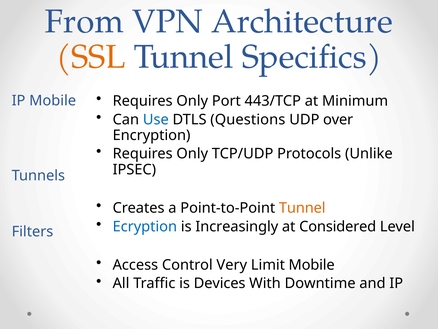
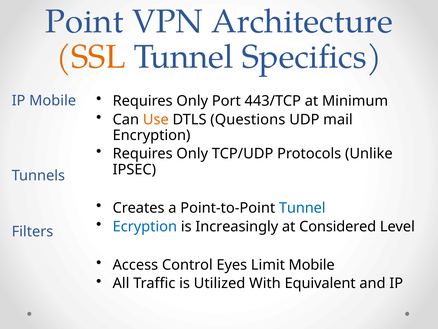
From: From -> Point (84, 22)
Use colour: blue -> orange (156, 119)
over: over -> mail (338, 119)
Tunnel colour: orange -> blue (302, 208)
Very: Very -> Eyes (232, 265)
Devices: Devices -> Utilized (220, 283)
Downtime: Downtime -> Equivalent (320, 283)
